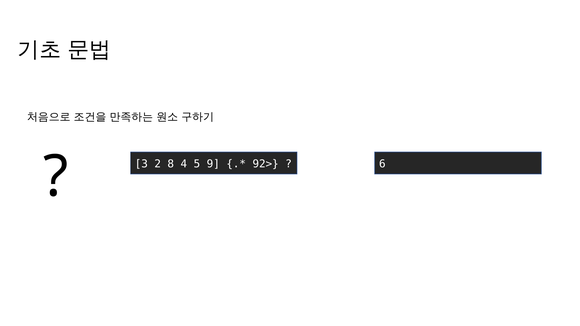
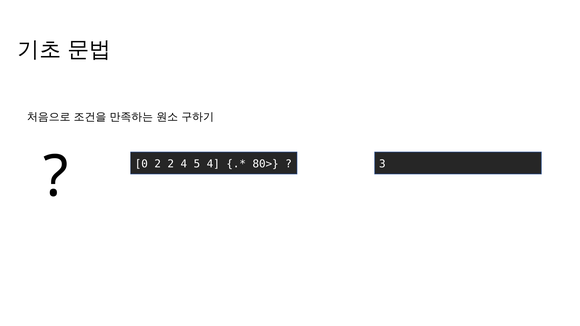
3: 3 -> 0 (141, 164)
2 8: 8 -> 2 (171, 164)
5 9: 9 -> 4 (213, 164)
92>: 92> -> 80> (266, 164)
6: 6 -> 3 (382, 164)
